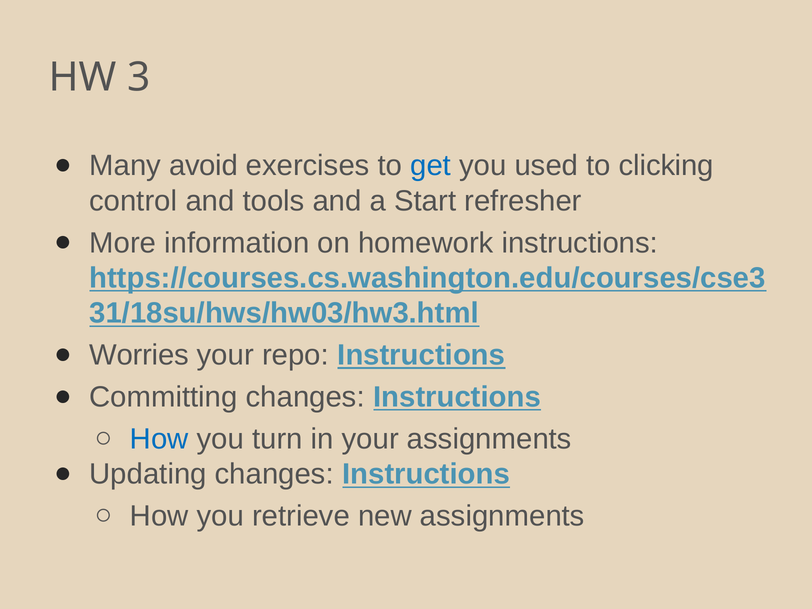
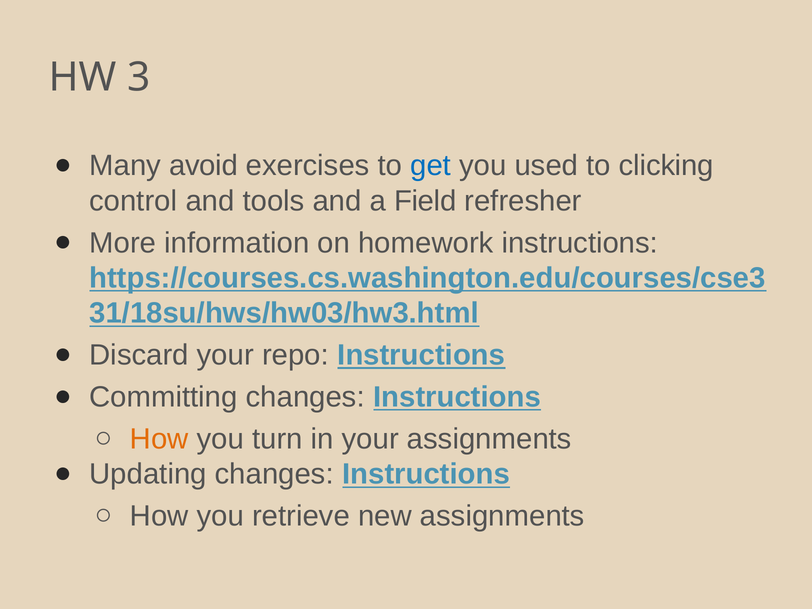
Start: Start -> Field (425, 201)
Worries: Worries -> Discard (139, 355)
How colour: blue -> orange (159, 439)
